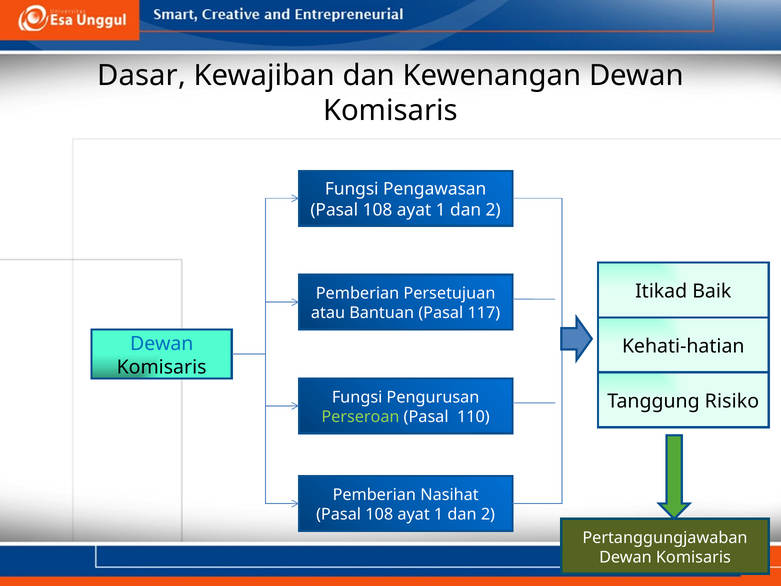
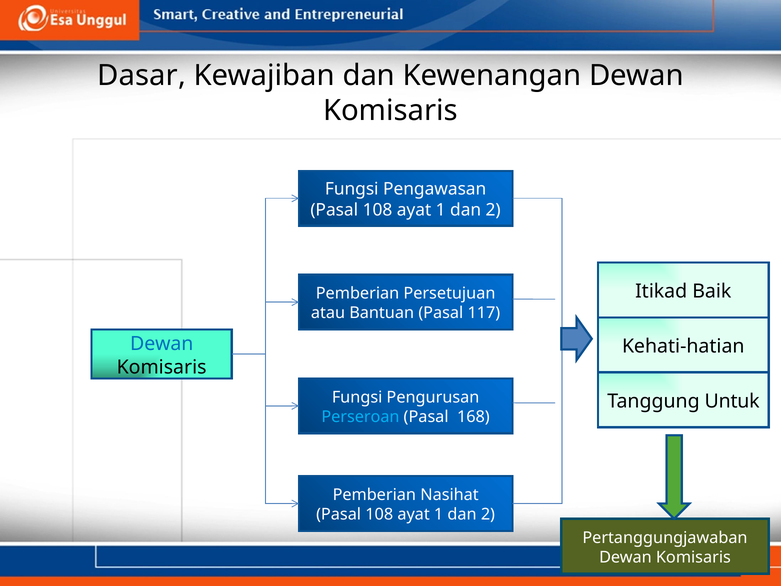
Risiko: Risiko -> Untuk (732, 401)
Perseroan colour: light green -> light blue (360, 417)
110: 110 -> 168 (473, 417)
